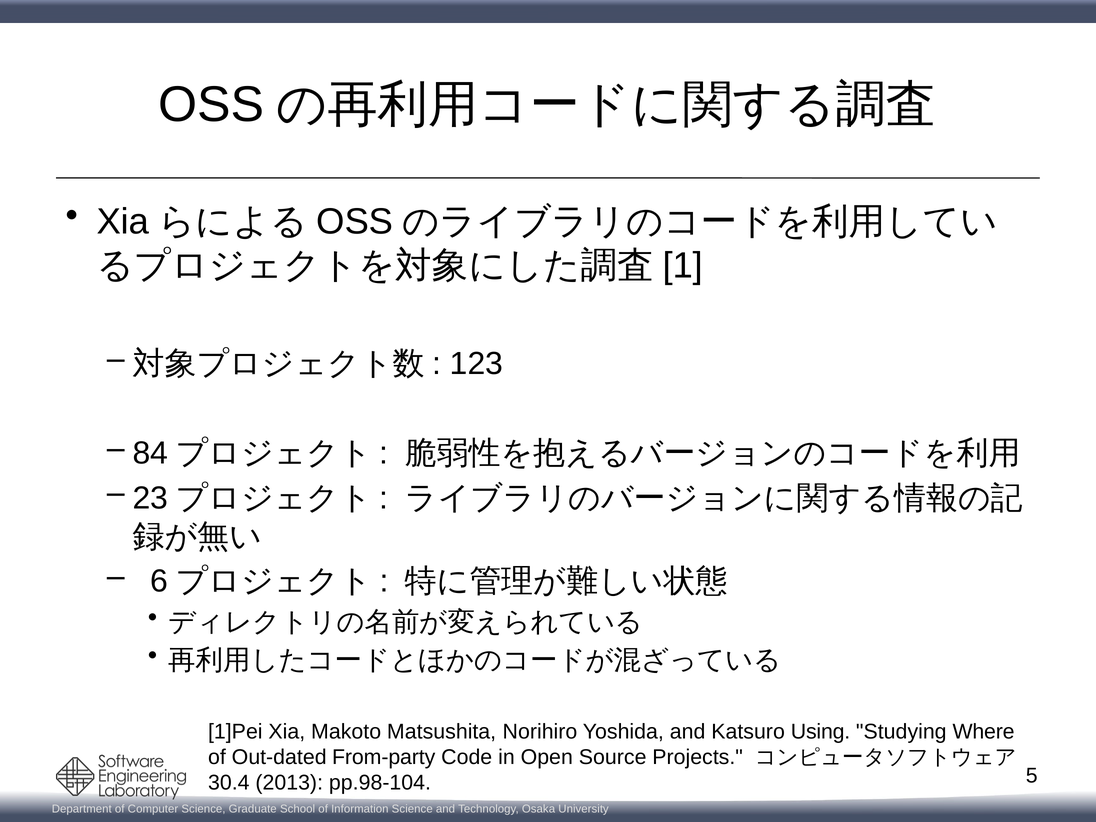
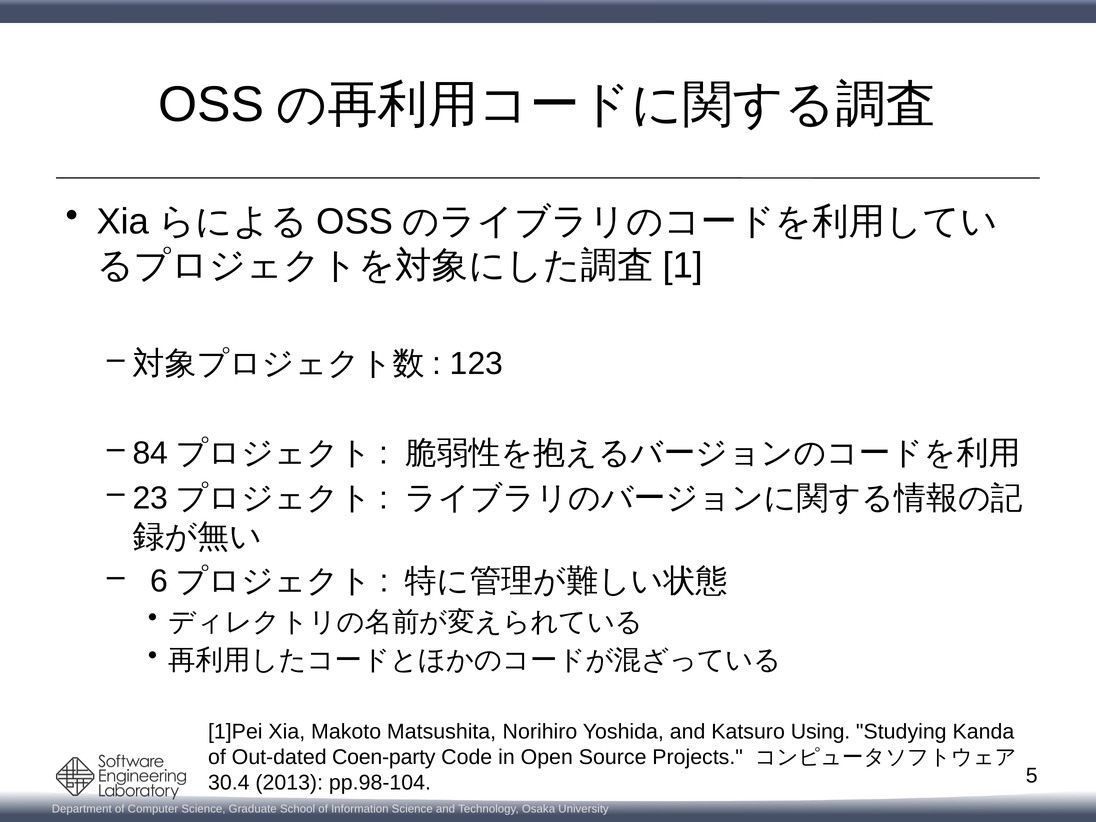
Where: Where -> Kanda (983, 732)
From-party: From-party -> Coen-party (384, 757)
